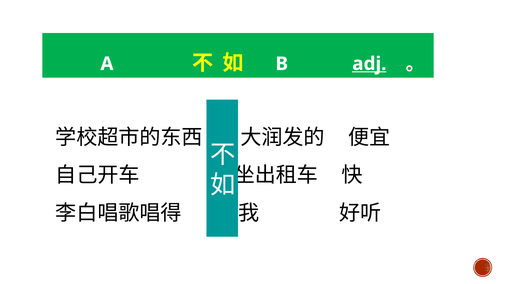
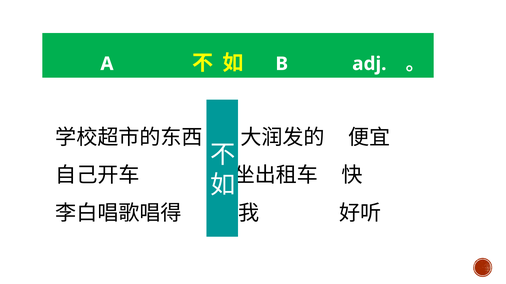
adj underline: present -> none (369, 64)
